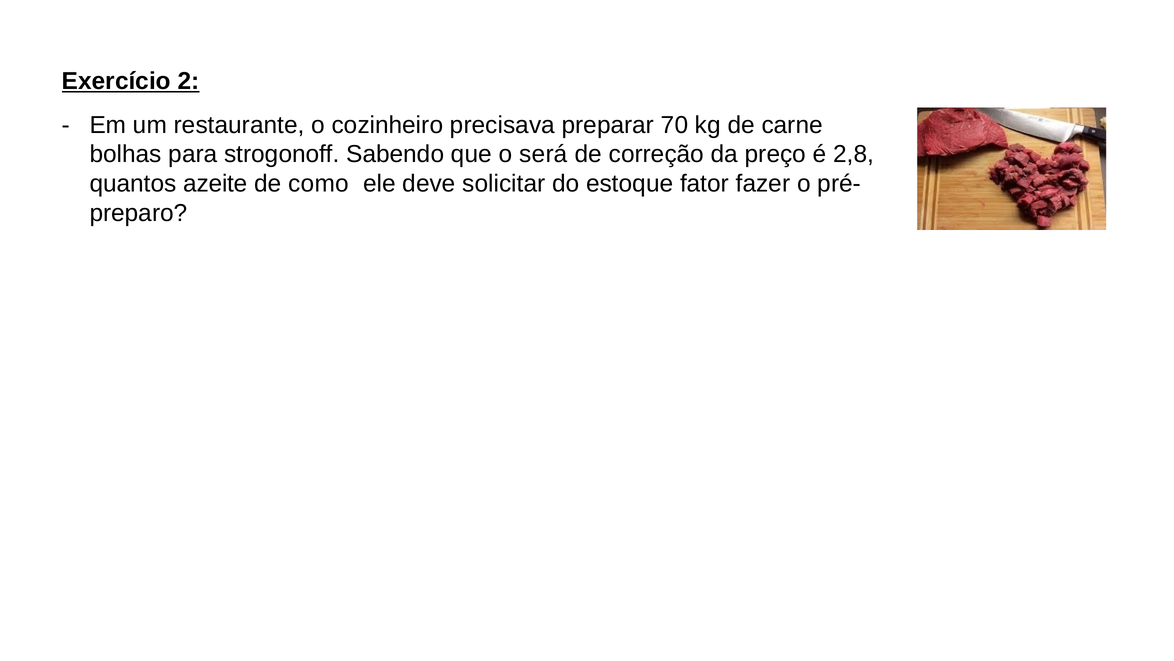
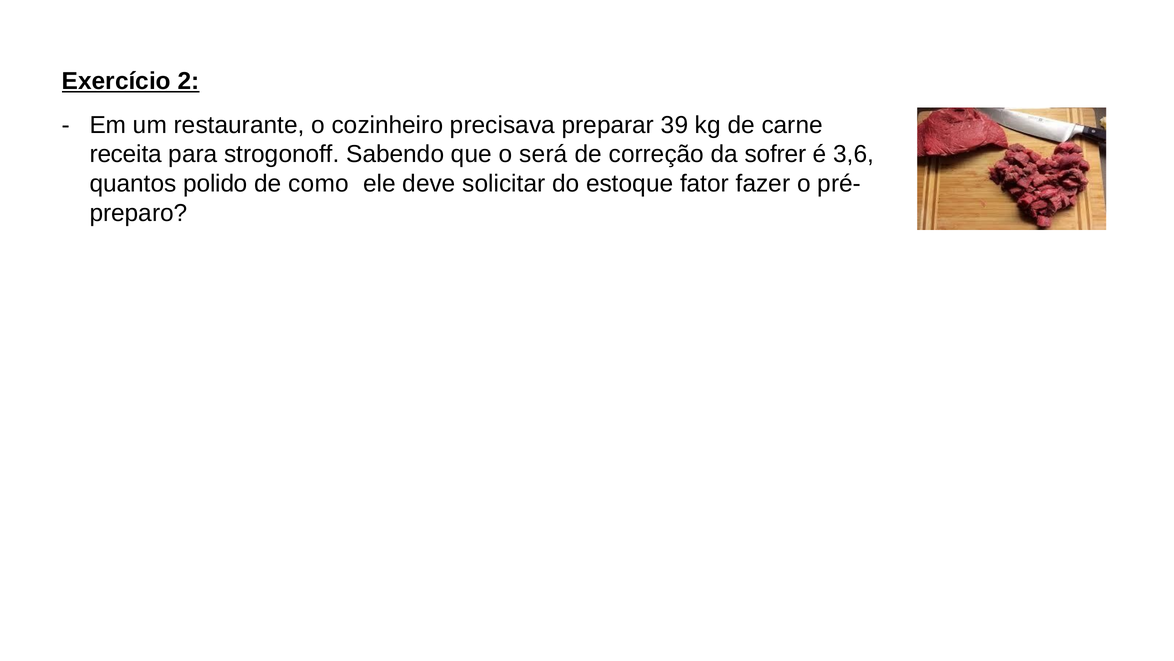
70: 70 -> 39 (675, 125)
bolhas: bolhas -> receita (126, 154)
preço: preço -> sofrer (776, 154)
2,8: 2,8 -> 3,6 (854, 154)
azeite: azeite -> polido (215, 184)
